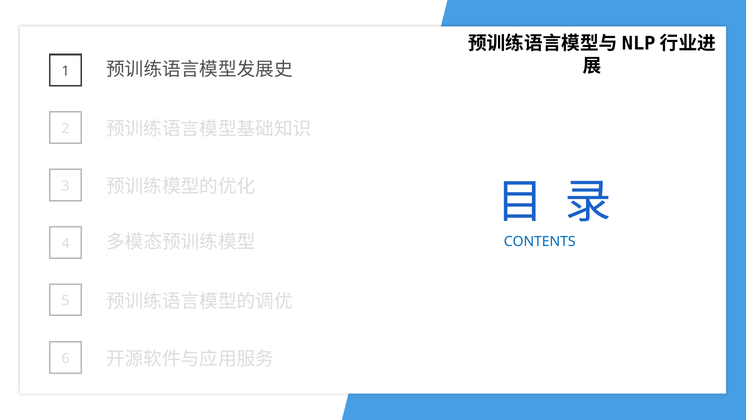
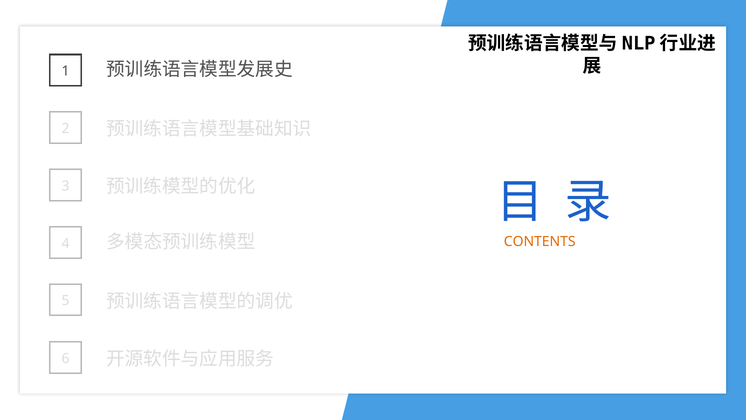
CONTENTS colour: blue -> orange (540, 242)
